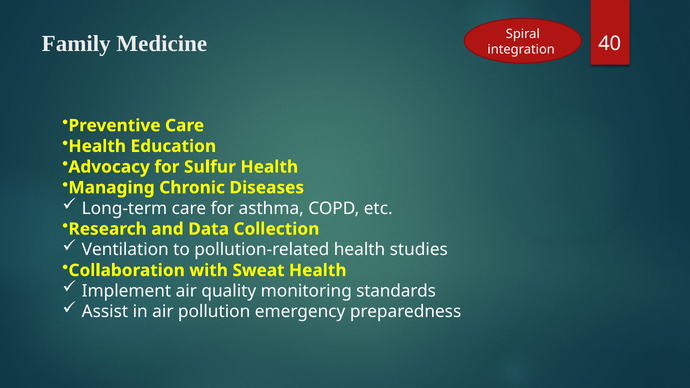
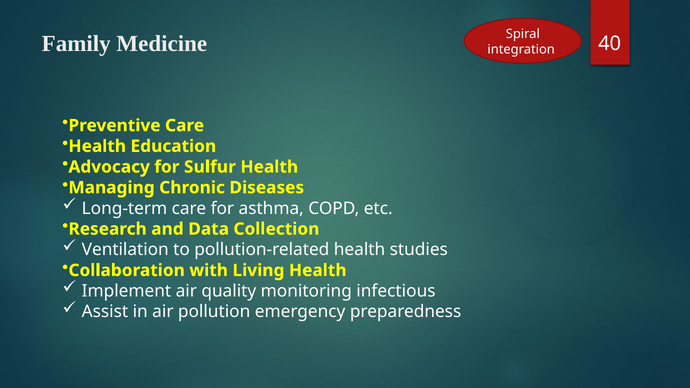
Sweat: Sweat -> Living (258, 270)
standards: standards -> infectious (396, 291)
